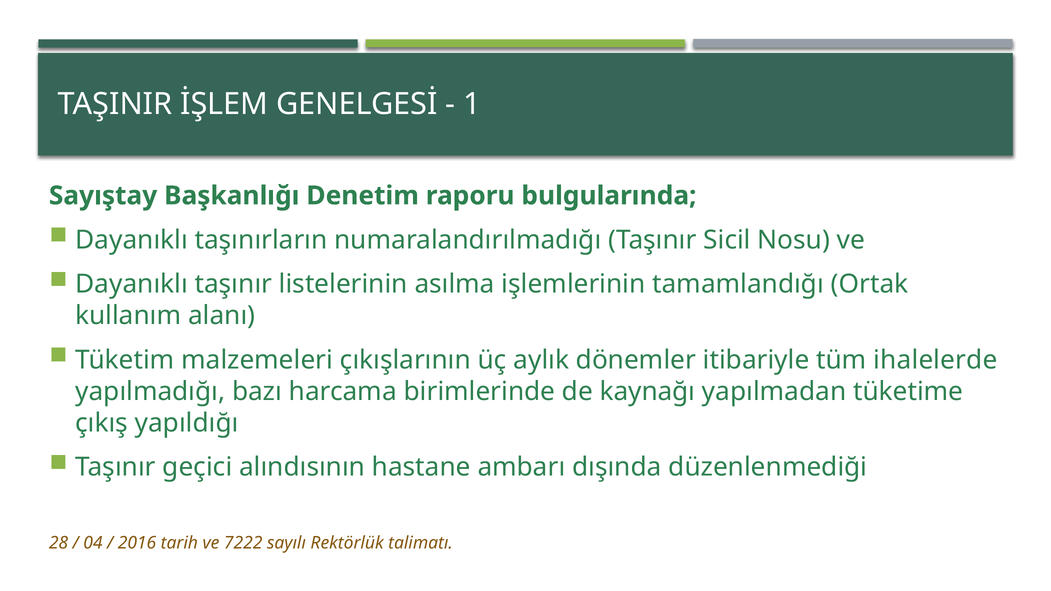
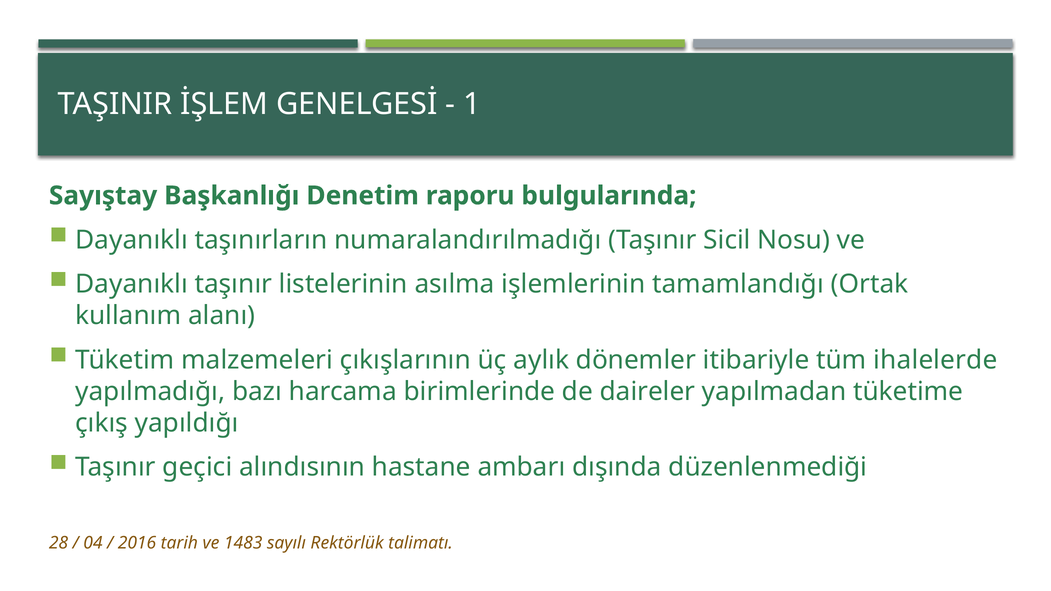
kaynağı: kaynağı -> daireler (648, 392)
7222: 7222 -> 1483 (243, 543)
